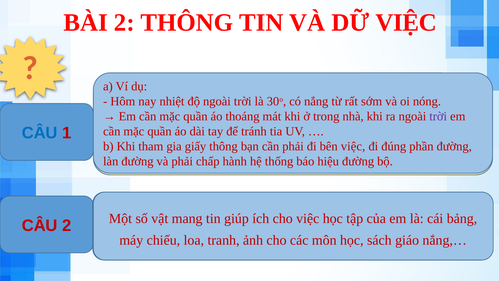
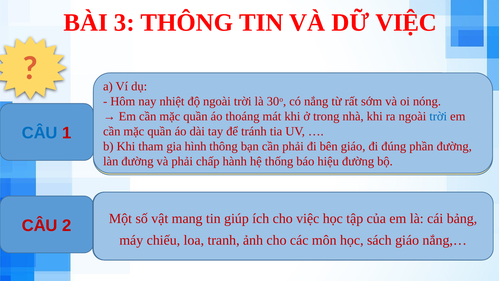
BÀI 2: 2 -> 3 (124, 23)
trời colour: purple -> blue (438, 116)
giấy: giấy -> hình (196, 146)
bên việc: việc -> giáo (353, 146)
